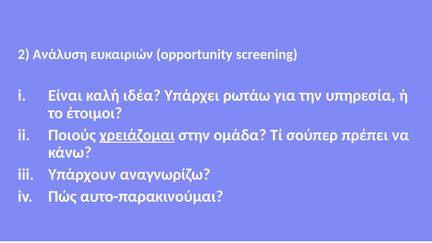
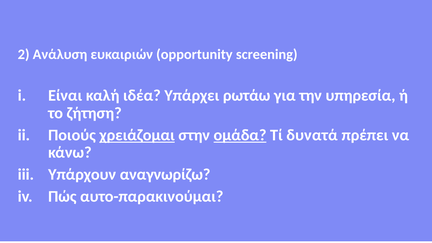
έτοιμοι: έτοιμοι -> ζήτηση (94, 113)
ομάδα underline: none -> present (240, 135)
σούπερ: σούπερ -> δυνατά (312, 135)
